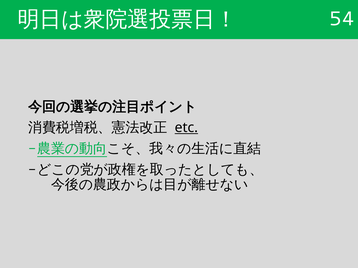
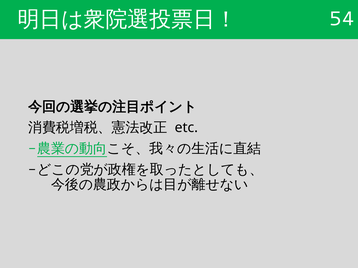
etc underline: present -> none (186, 128)
